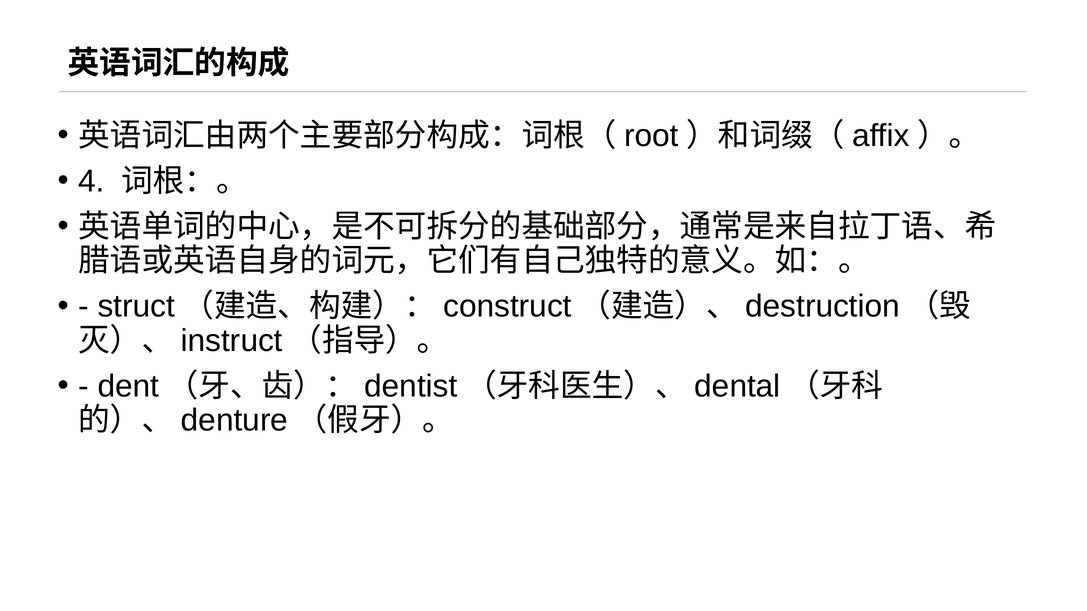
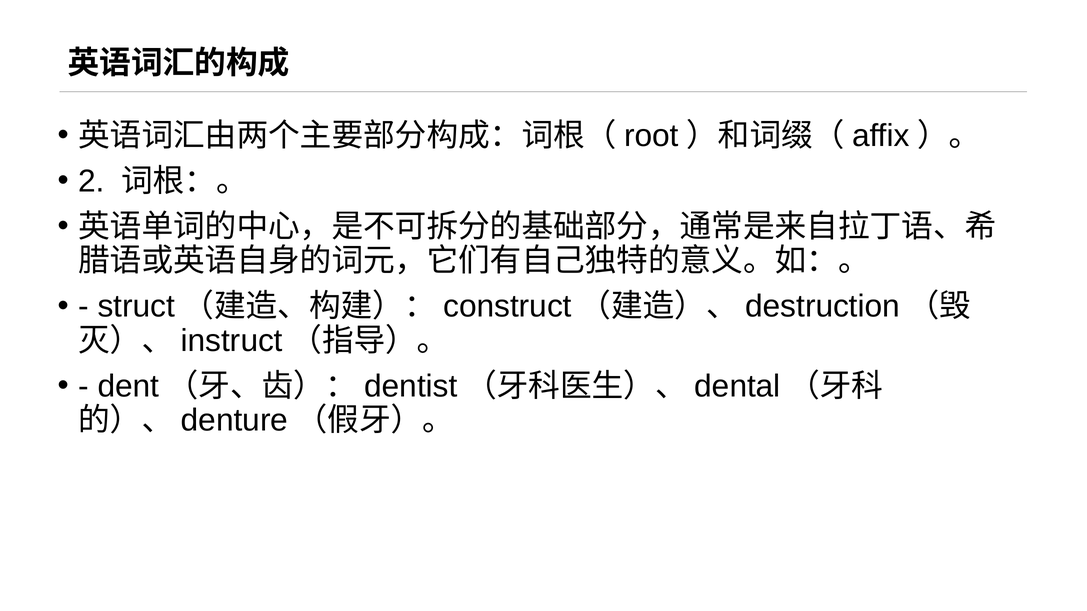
4: 4 -> 2 (91, 181)
